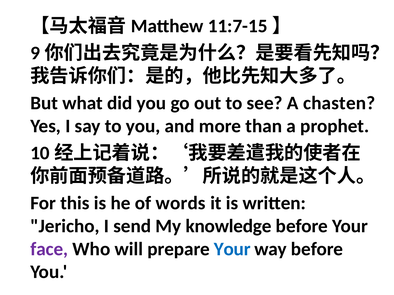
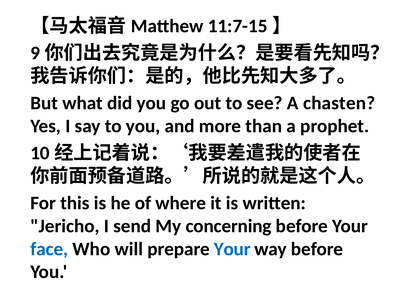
words: words -> where (181, 203)
knowledge: knowledge -> concerning (229, 226)
face colour: purple -> blue (49, 249)
